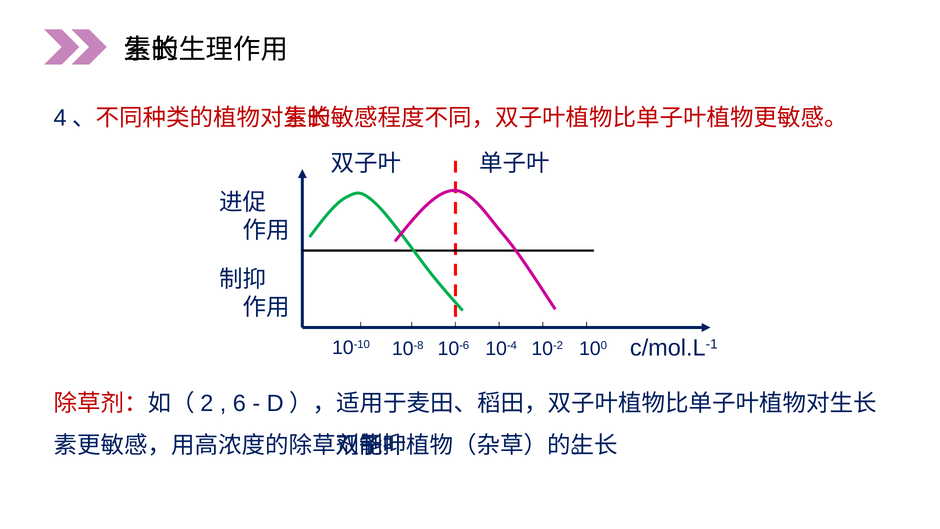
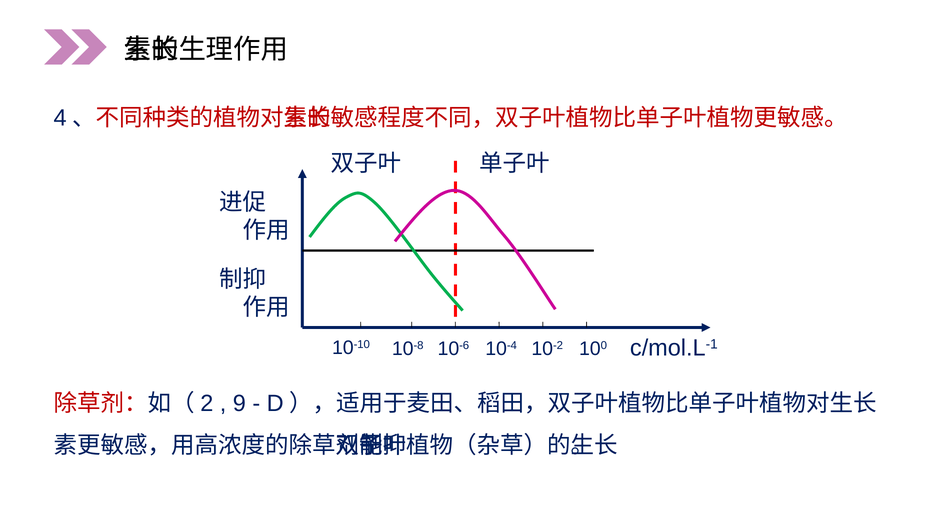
6: 6 -> 9 (239, 403)
